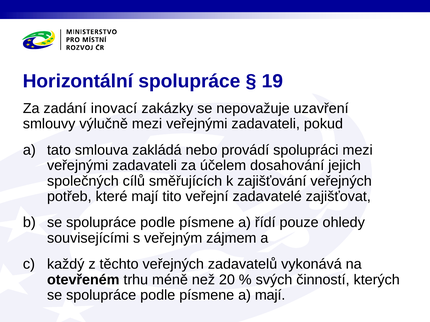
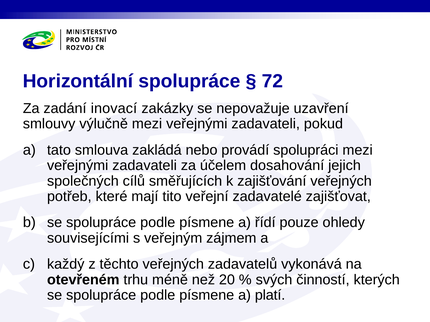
19: 19 -> 72 (272, 81)
a mají: mají -> platí (270, 296)
